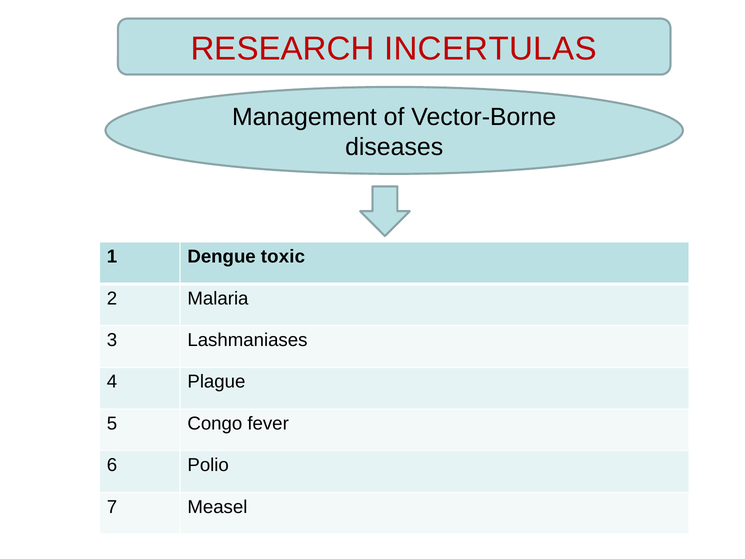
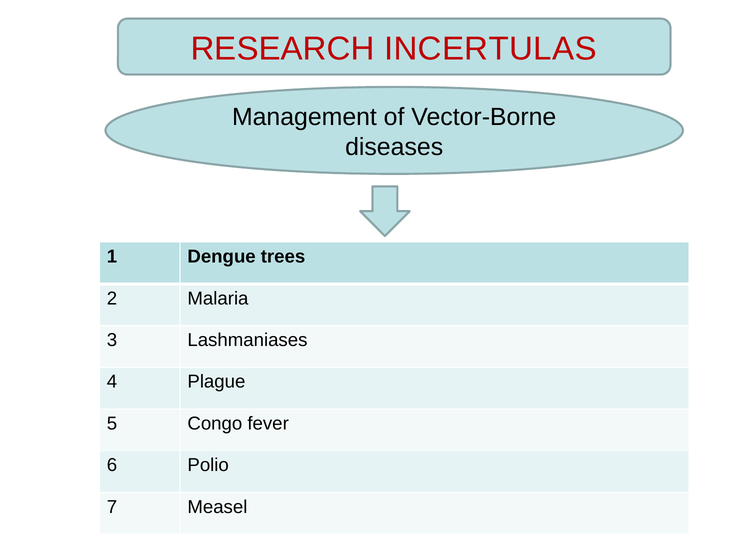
toxic: toxic -> trees (283, 257)
